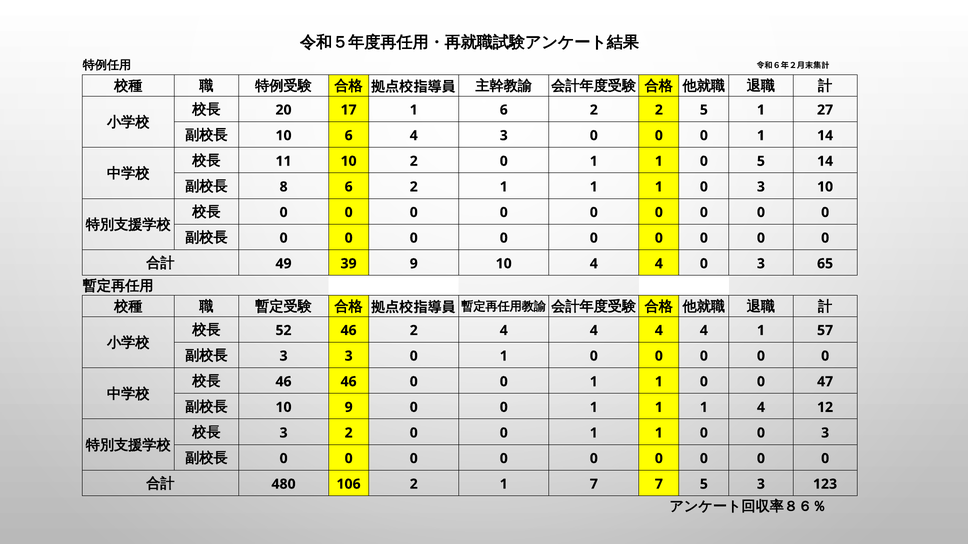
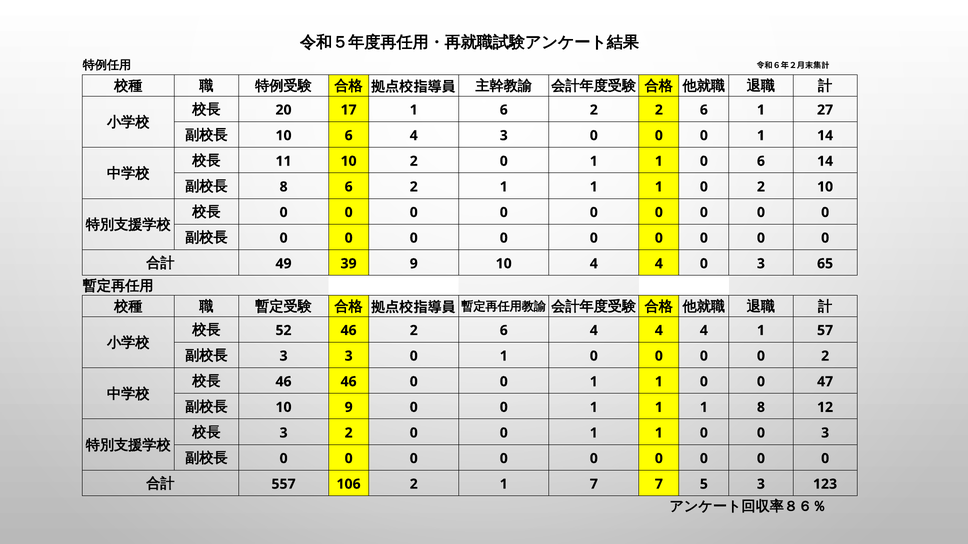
2 2 5: 5 -> 6 (704, 110)
0 5: 5 -> 6 (761, 161)
1 0 3: 3 -> 2 (761, 187)
46 2 4: 4 -> 6 (504, 331)
0: 0 -> 2 (825, 356)
1 4: 4 -> 8 (761, 408)
480: 480 -> 557 (284, 485)
